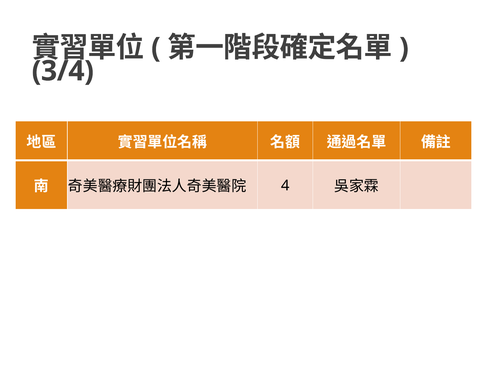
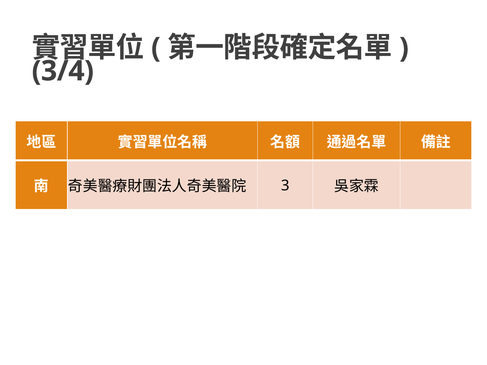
4: 4 -> 3 (285, 186)
